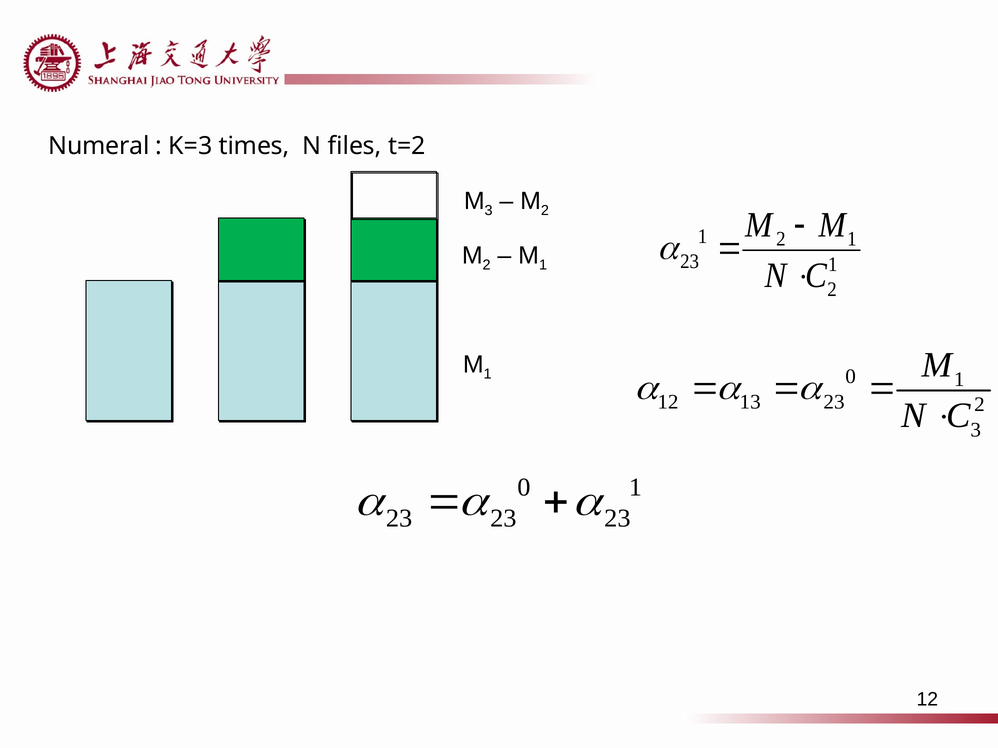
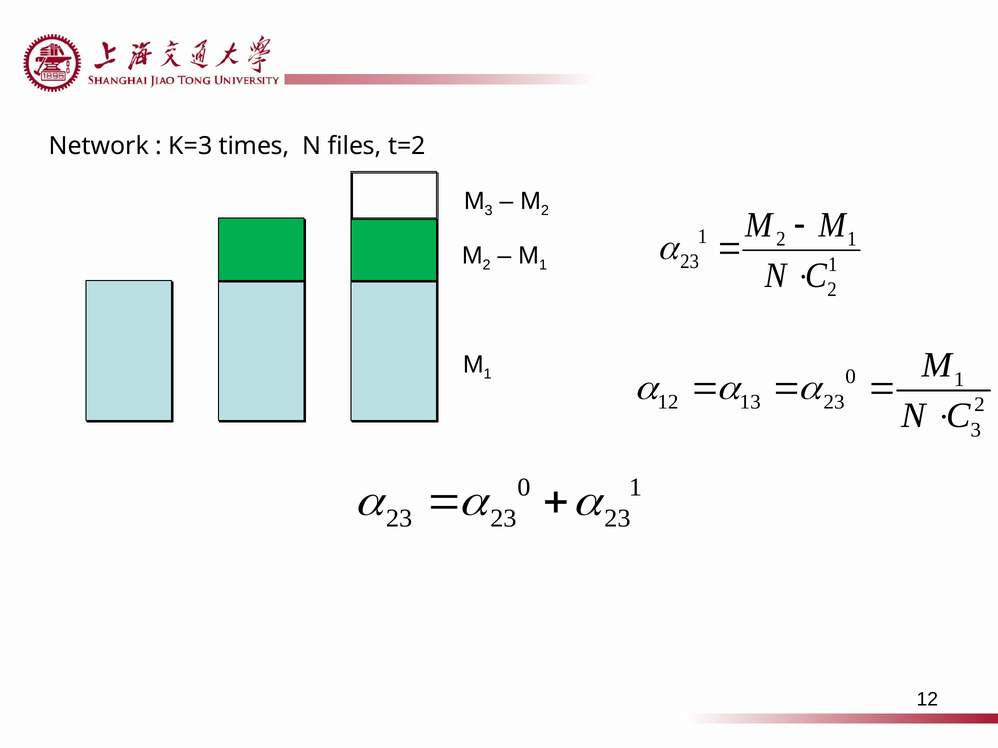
Numeral: Numeral -> Network (99, 146)
